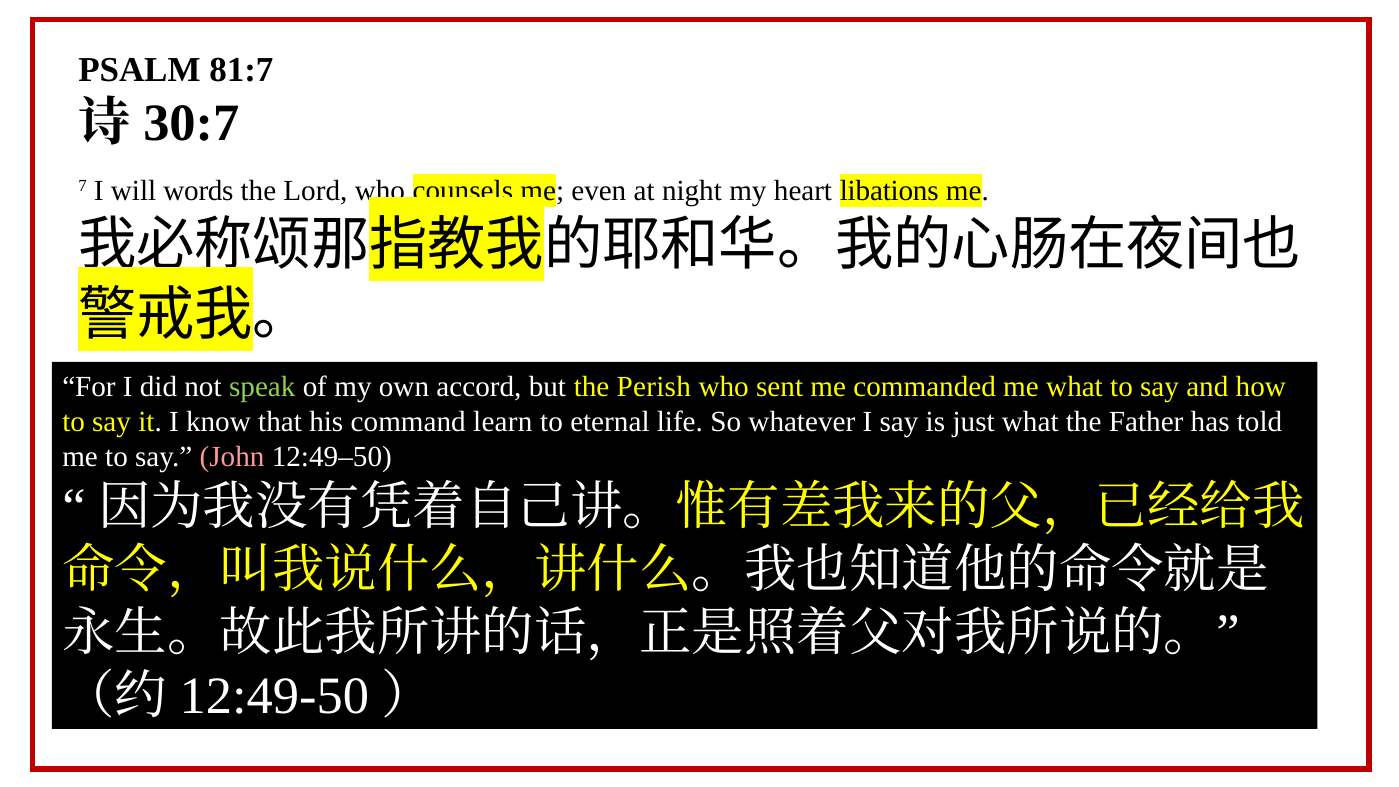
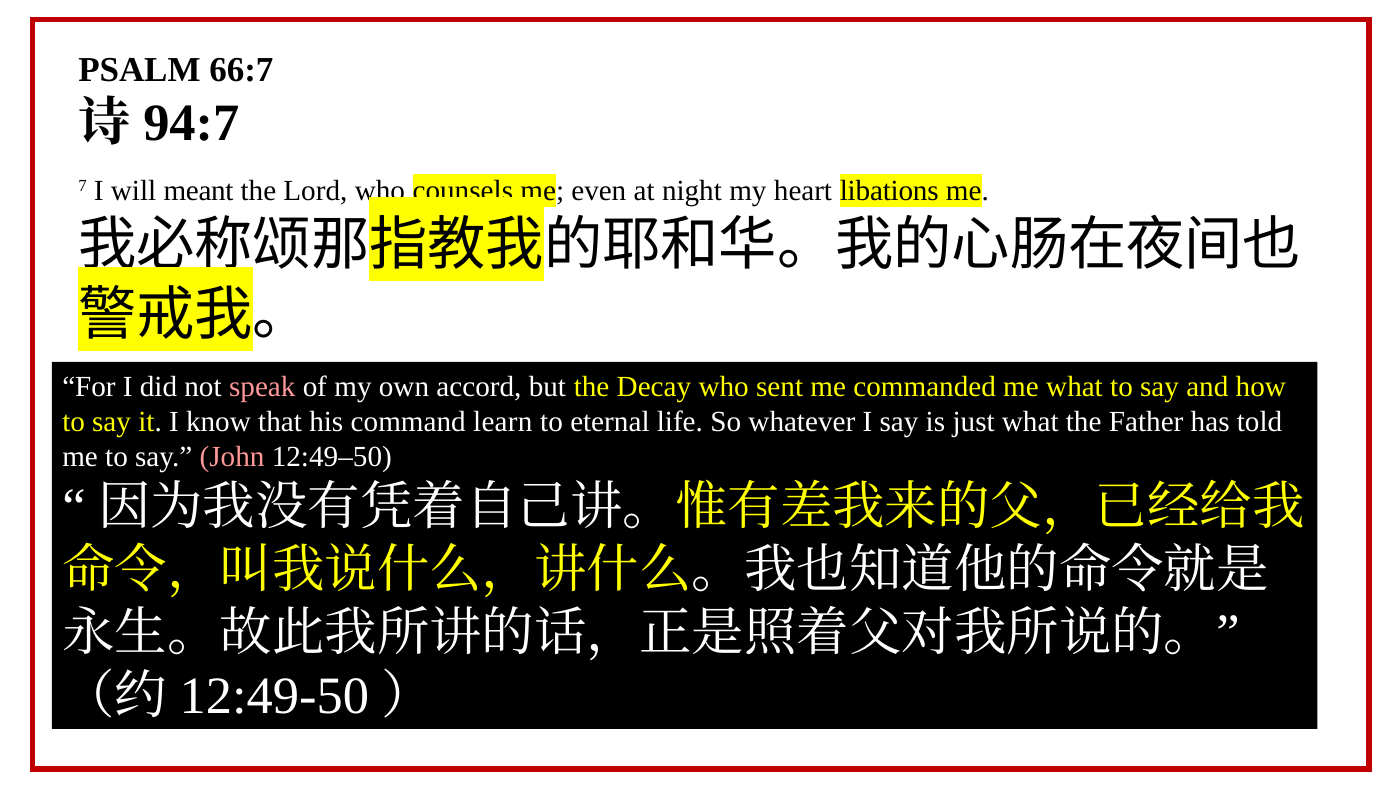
81:7: 81:7 -> 66:7 (241, 70)
30:7: 30:7 -> 94:7 (191, 123)
words: words -> meant (199, 191)
speak colour: light green -> pink (262, 386)
Perish: Perish -> Decay (654, 386)
